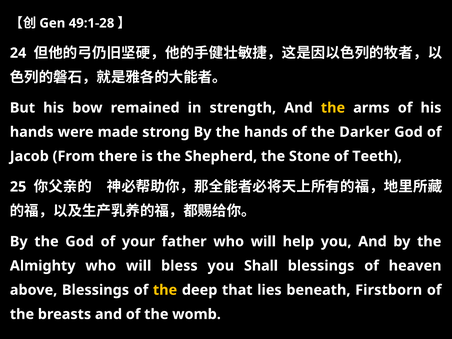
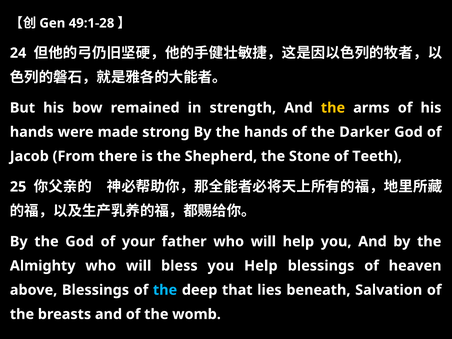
you Shall: Shall -> Help (261, 266)
the colour: yellow -> light blue (165, 290)
Firstborn: Firstborn -> Salvation (389, 290)
